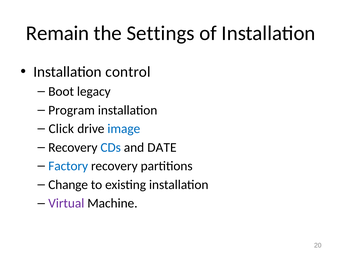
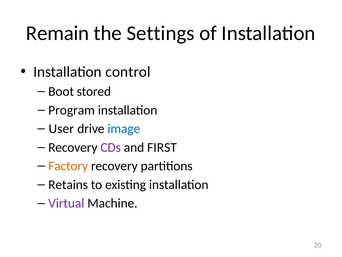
legacy: legacy -> stored (94, 91)
Click: Click -> User (61, 129)
CDs colour: blue -> purple (111, 147)
DATE: DATE -> FIRST (162, 147)
Factory colour: blue -> orange (68, 166)
Change: Change -> Retains (68, 184)
